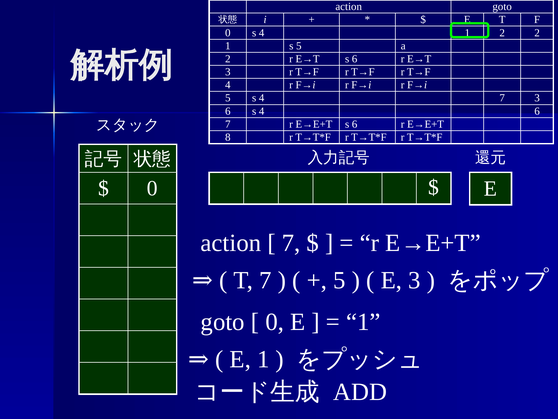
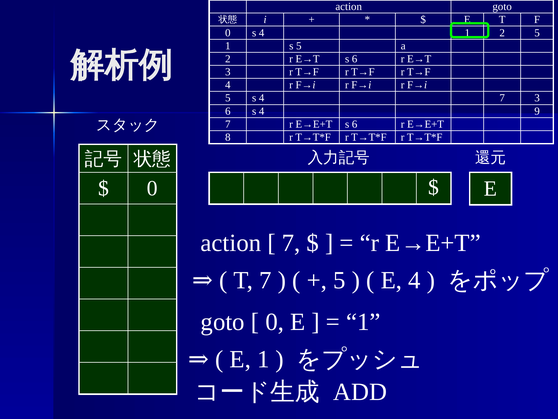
2 2: 2 -> 5 (537, 33)
4 6: 6 -> 9 (537, 111)
E 3: 3 -> 4 (414, 280)
